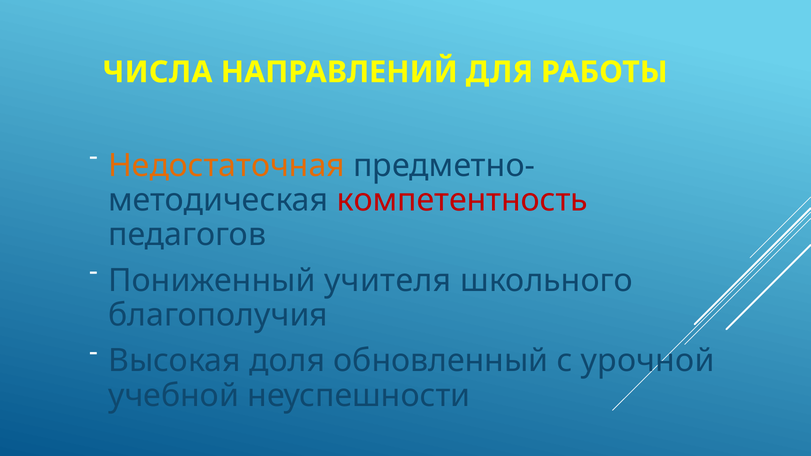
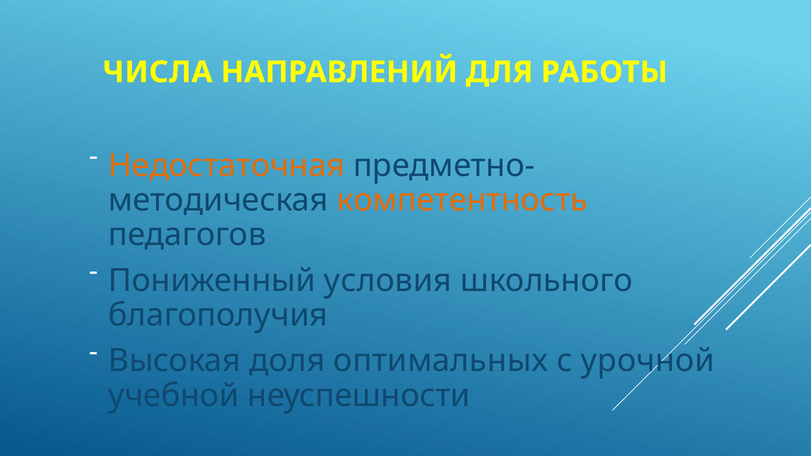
компетентность colour: red -> orange (462, 200)
учителя: учителя -> условия (388, 281)
обновленный: обновленный -> оптимальных (441, 361)
